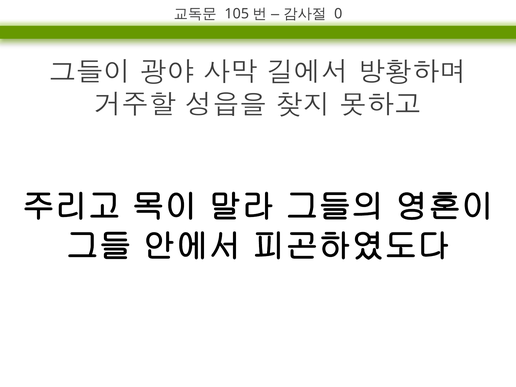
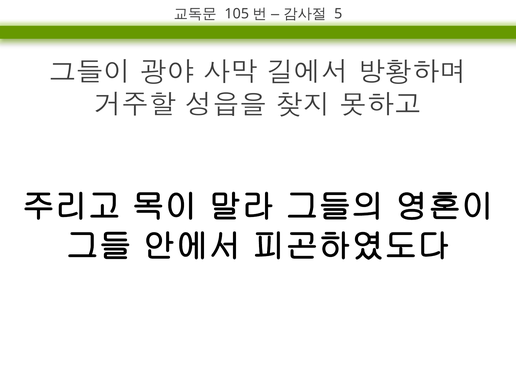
0: 0 -> 5 (338, 14)
